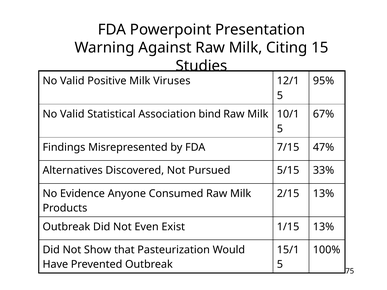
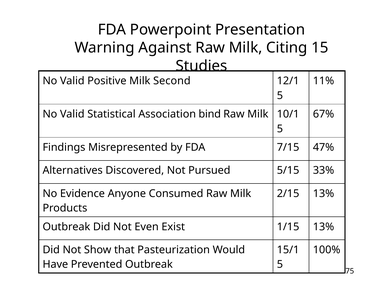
Viruses: Viruses -> Second (172, 81)
95%: 95% -> 11% (324, 81)
